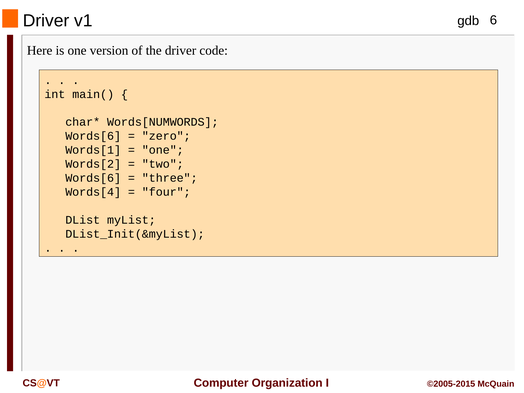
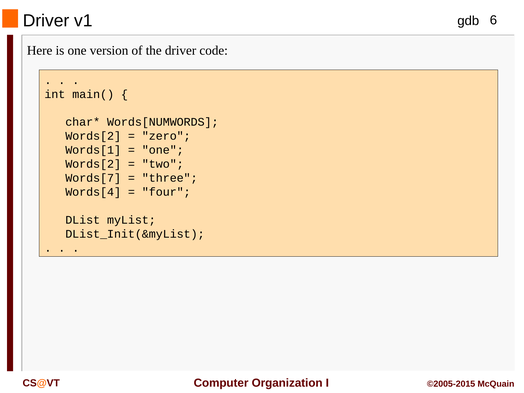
Words[6: Words[6 -> Words[2 (93, 136)
Words[6: Words[6 -> Words[7 (93, 178)
